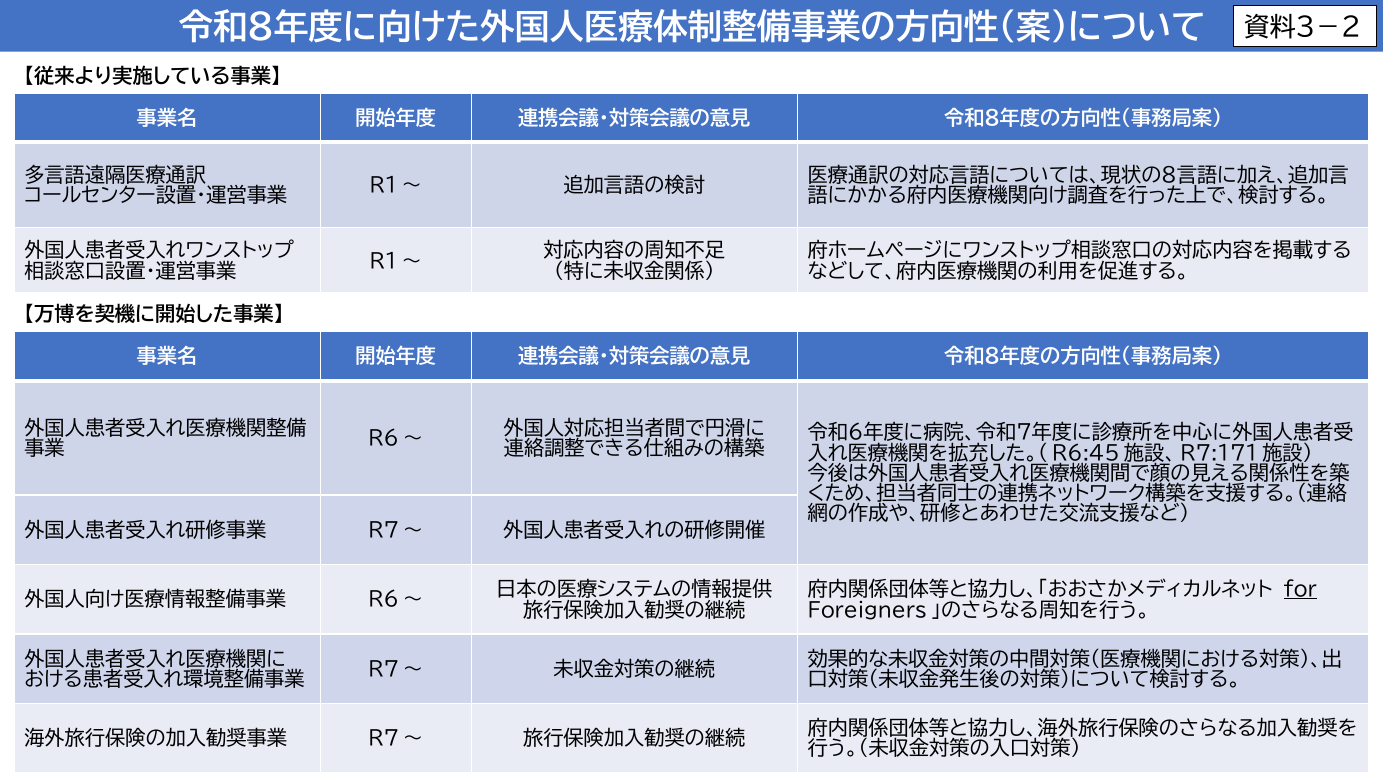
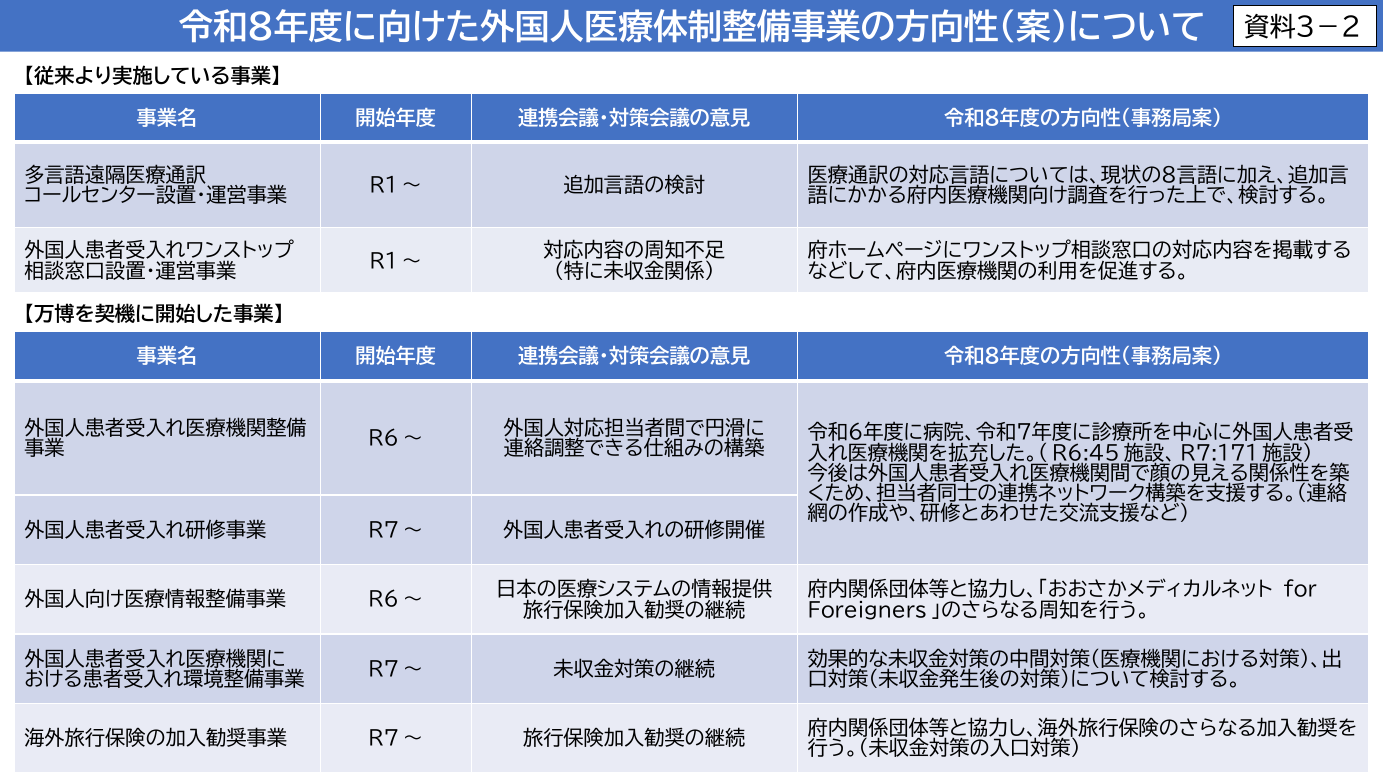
for underline: present -> none (1300, 590)
